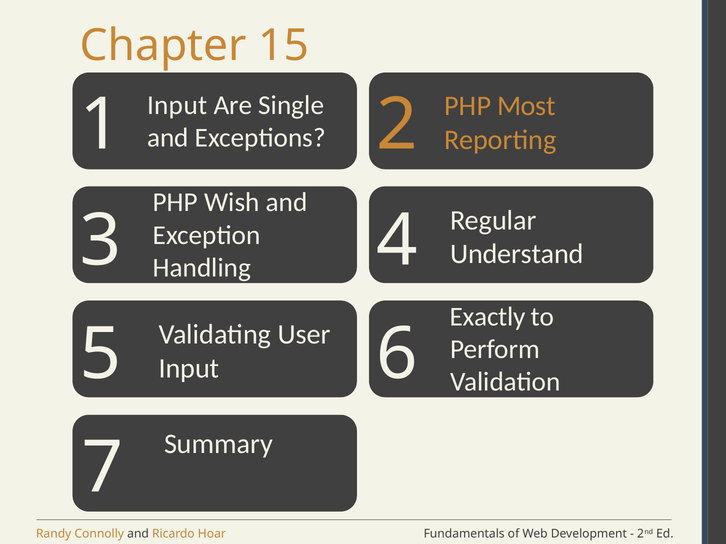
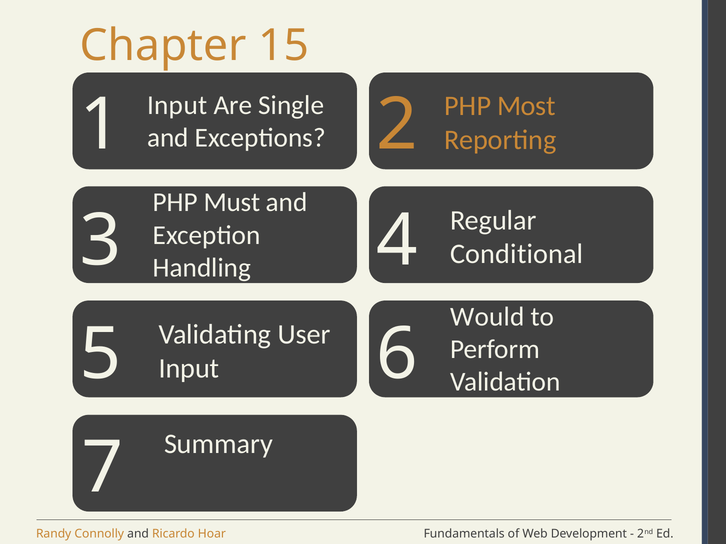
Wish: Wish -> Must (232, 203)
Understand: Understand -> Conditional (517, 254)
Exactly: Exactly -> Would (487, 317)
